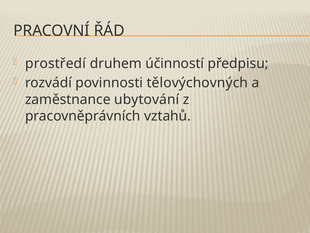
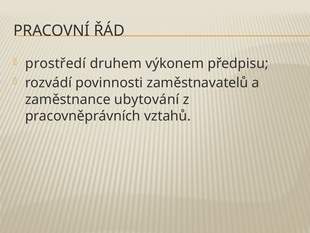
účinností: účinností -> výkonem (175, 63)
tělovýchovných: tělovýchovných -> zaměstnavatelů (197, 83)
